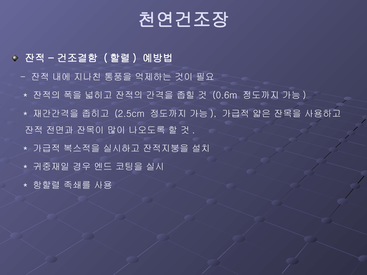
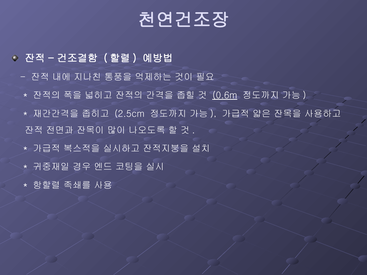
0.6m underline: none -> present (225, 96)
